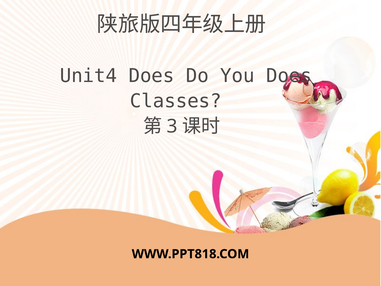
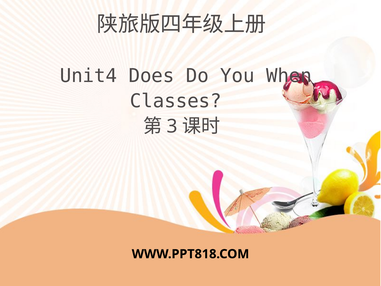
You Does: Does -> When (289, 76)
